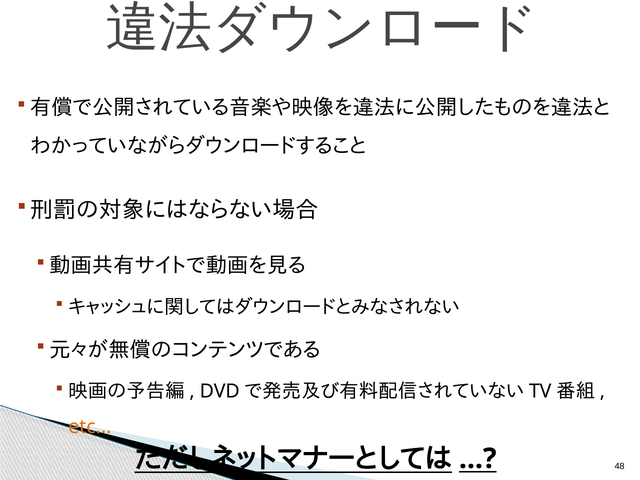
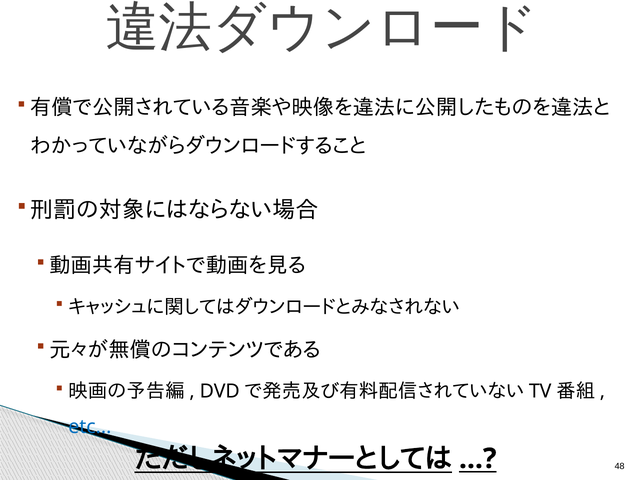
etc colour: orange -> blue (90, 427)
